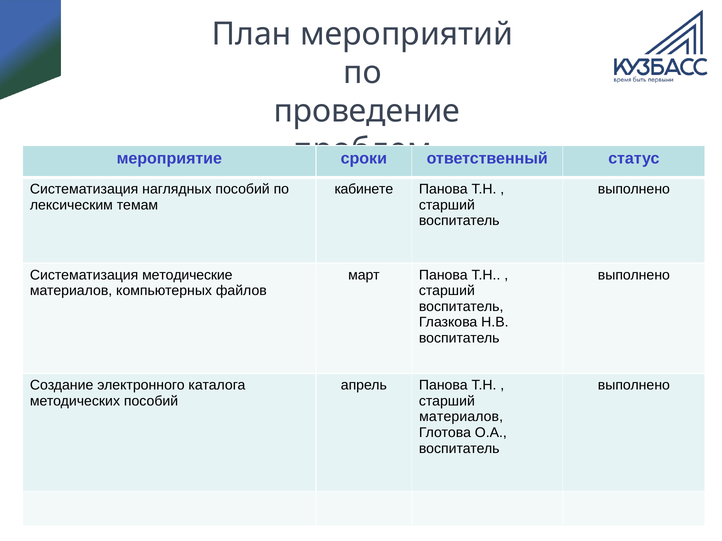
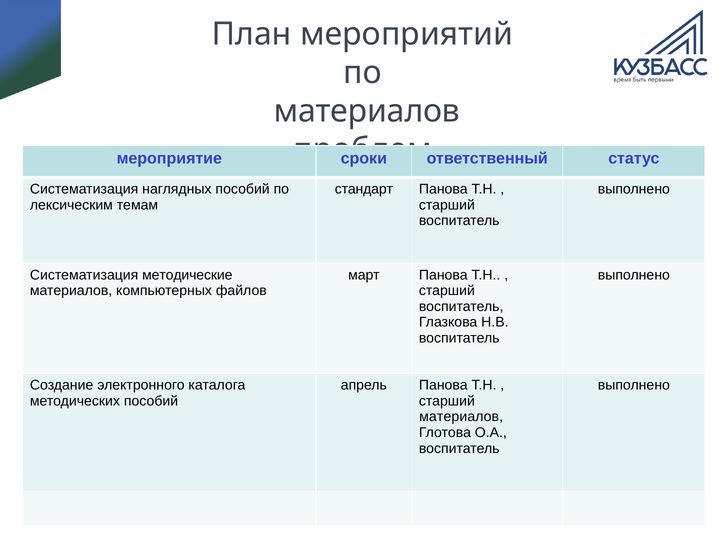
проведение: проведение -> материалов (367, 111)
кабинете: кабинете -> стандарт (364, 189)
